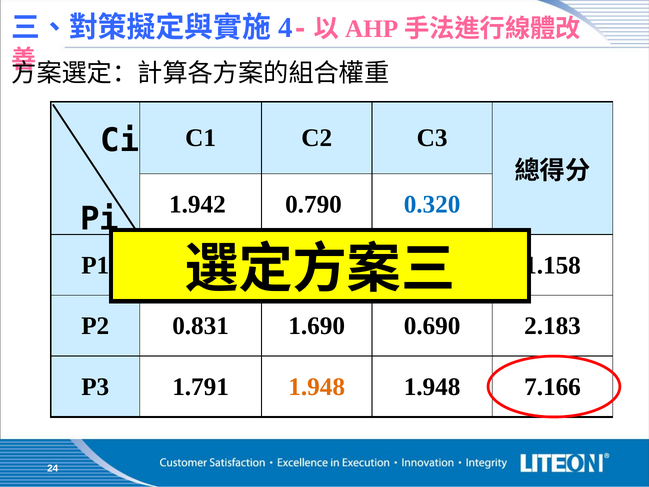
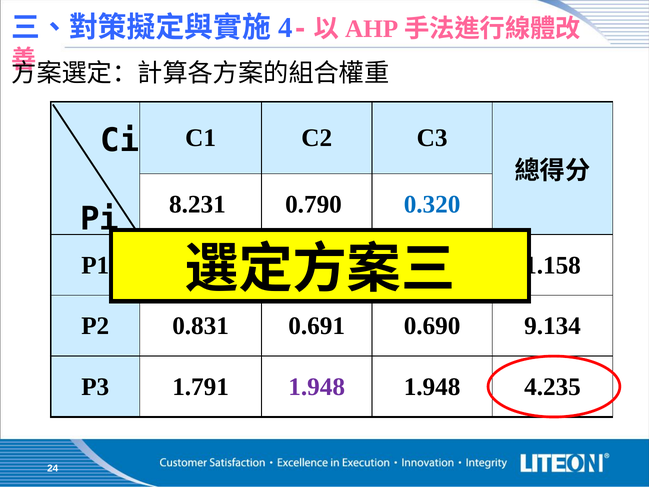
1.942: 1.942 -> 8.231 (197, 204)
1.690: 1.690 -> 0.691 (317, 326)
2.183: 2.183 -> 9.134 (553, 326)
1.948 colour: orange -> purple (317, 387)
7.166: 7.166 -> 4.235 (553, 387)
